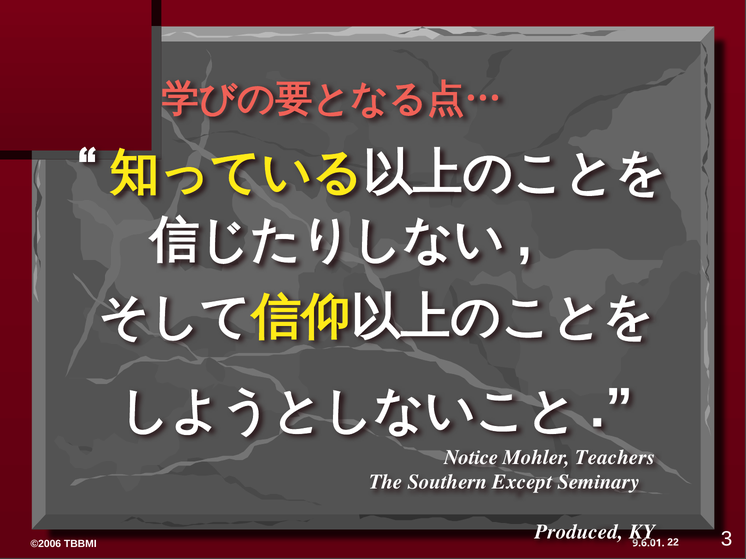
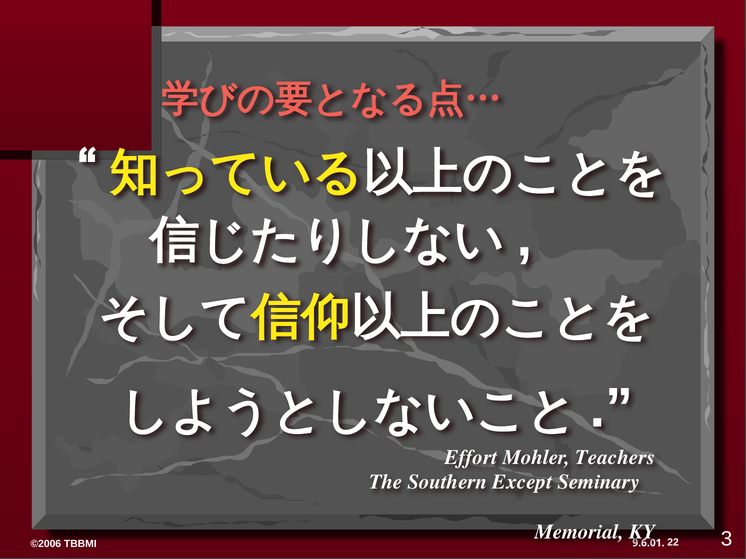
Notice: Notice -> Effort (471, 458)
Produced: Produced -> Memorial (579, 532)
